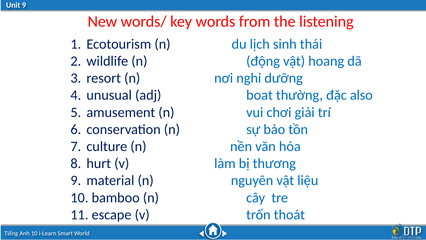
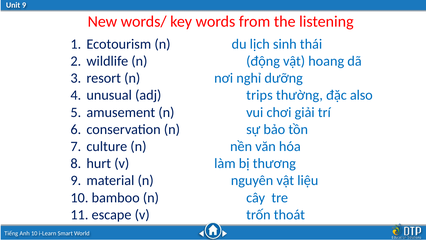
boat: boat -> trips (259, 95)
